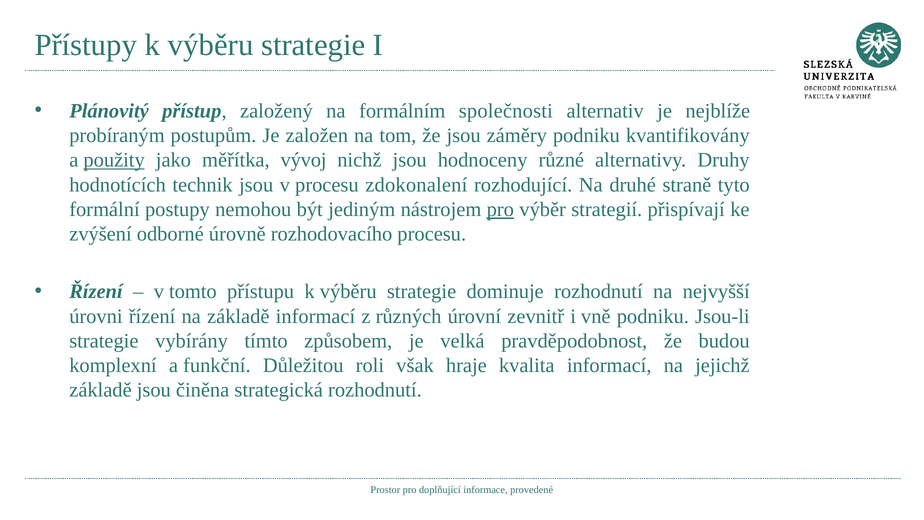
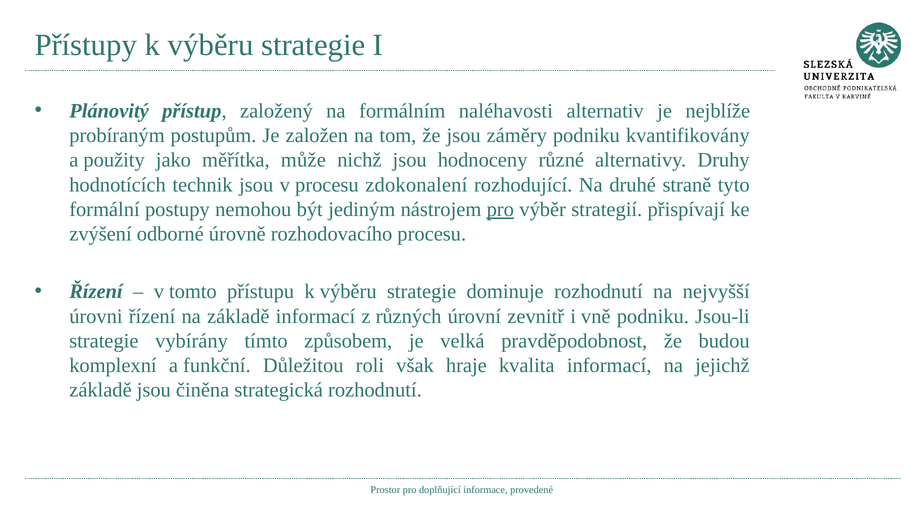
společnosti: společnosti -> naléhavosti (506, 111)
použity underline: present -> none (114, 160)
vývoj: vývoj -> může (303, 160)
